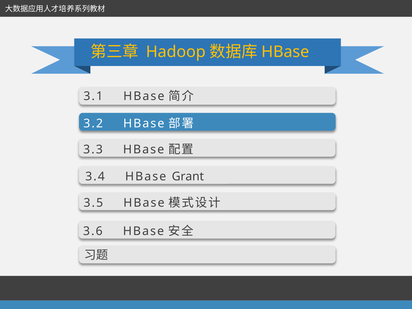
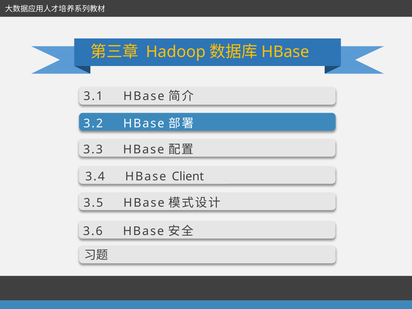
Grant: Grant -> Client (188, 177)
